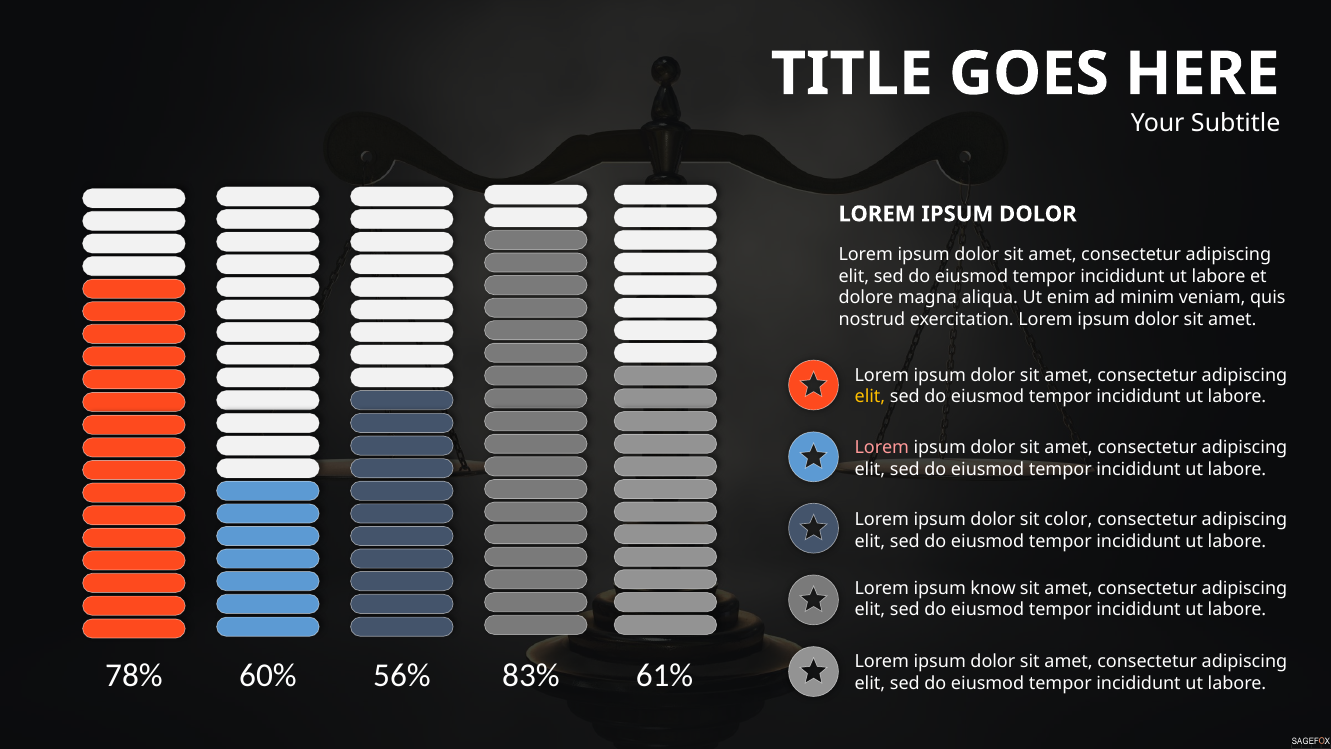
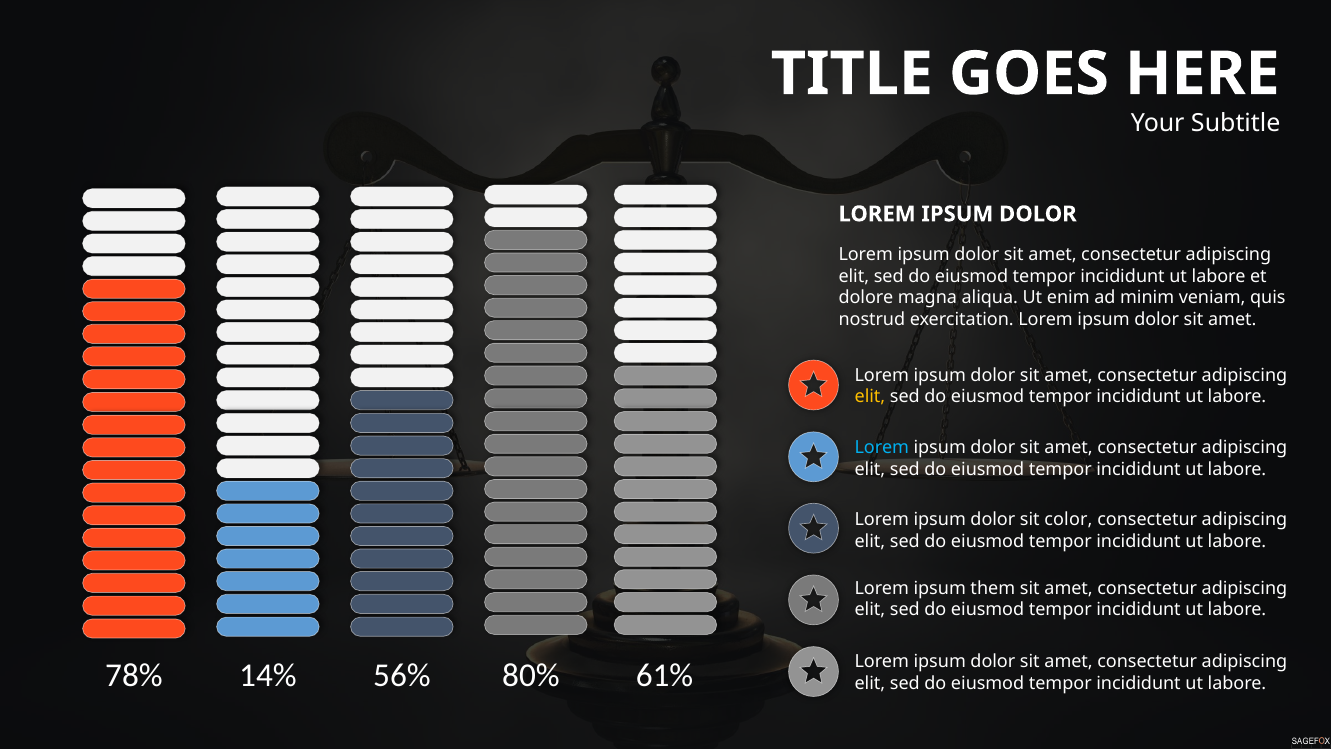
Lorem colour: pink -> light blue (882, 447)
know: know -> them (993, 588)
60%: 60% -> 14% (268, 675)
83%: 83% -> 80% (531, 675)
